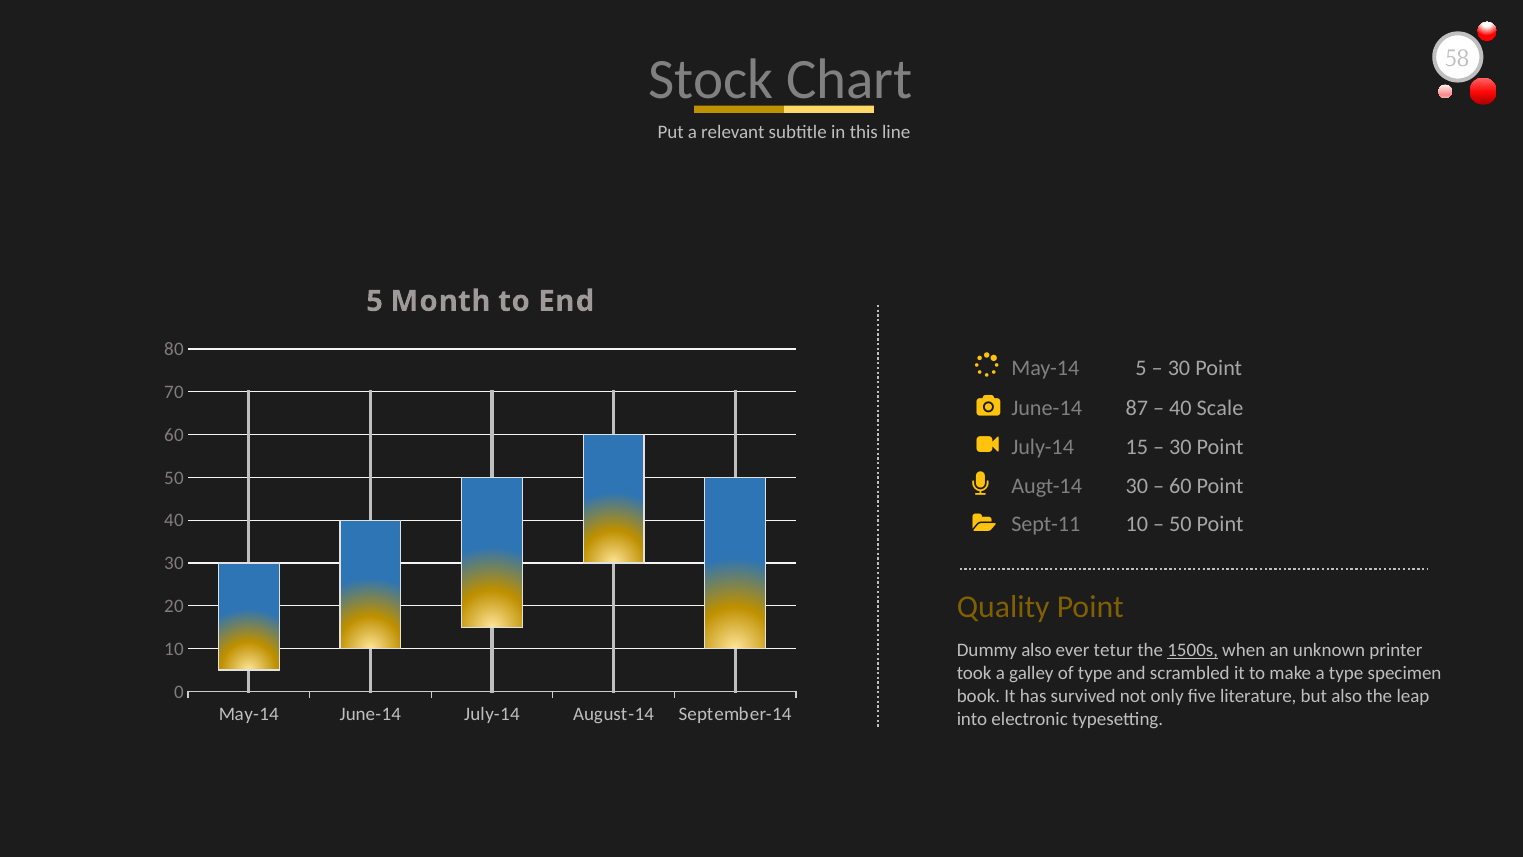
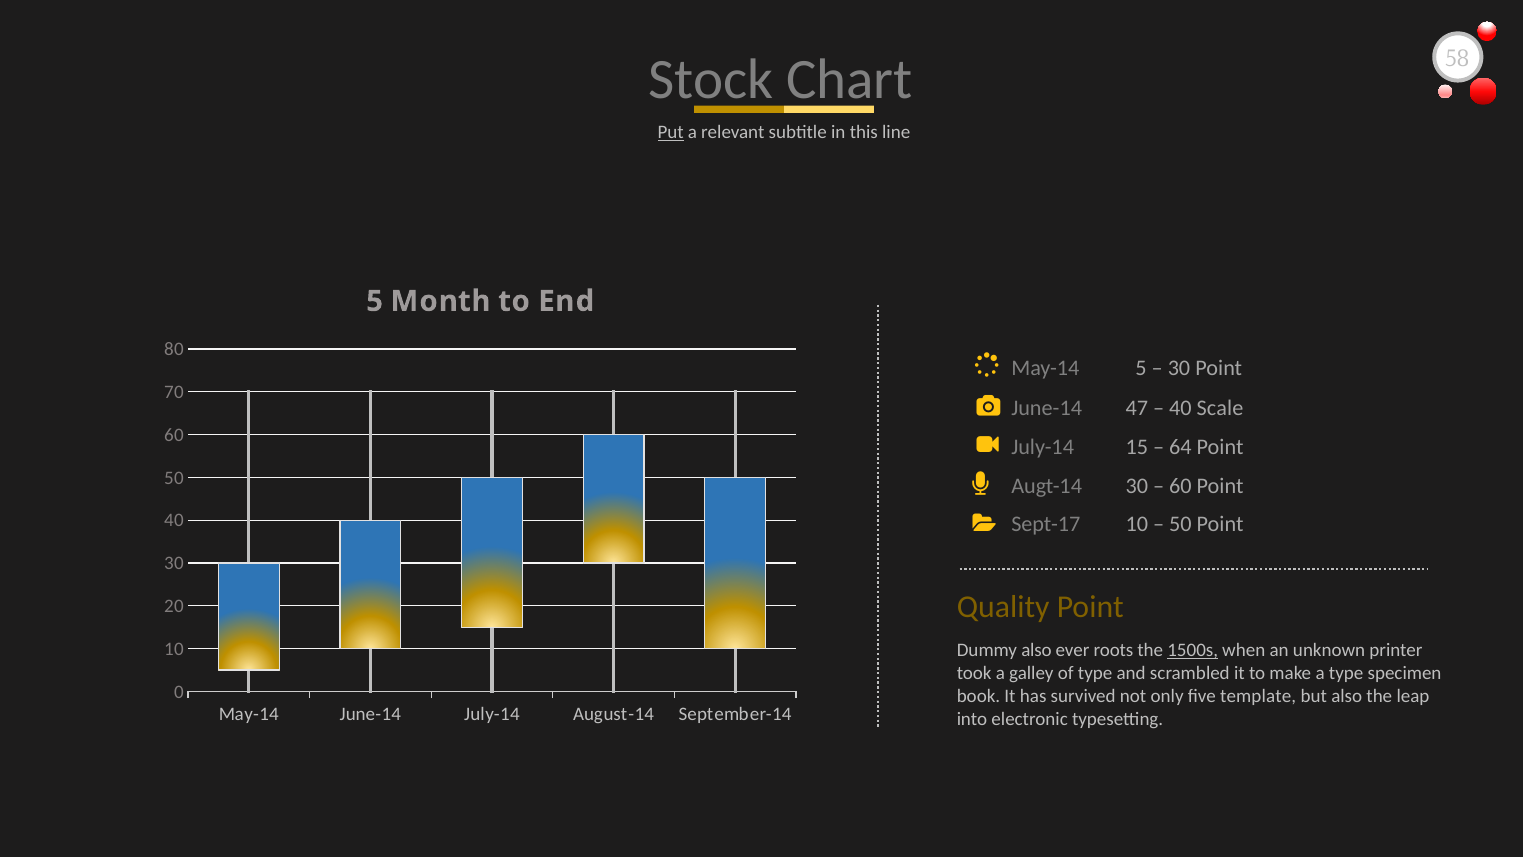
Put underline: none -> present (671, 132)
87: 87 -> 47 (1137, 408)
30: 30 -> 64 (1180, 447)
Sept-11: Sept-11 -> Sept-17 (1046, 524)
tetur: tetur -> roots (1113, 650)
literature: literature -> template (1258, 696)
